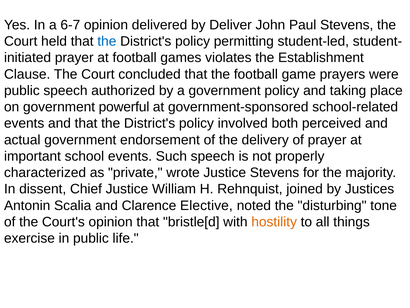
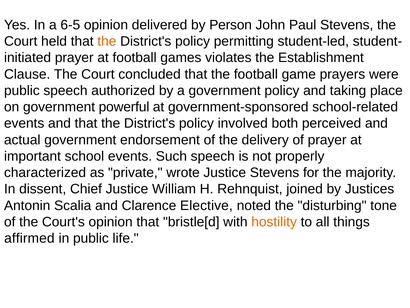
6-7: 6-7 -> 6-5 (70, 25)
Deliver: Deliver -> Person (231, 25)
the colour: blue -> orange (107, 41)
exercise: exercise -> affirmed (29, 238)
